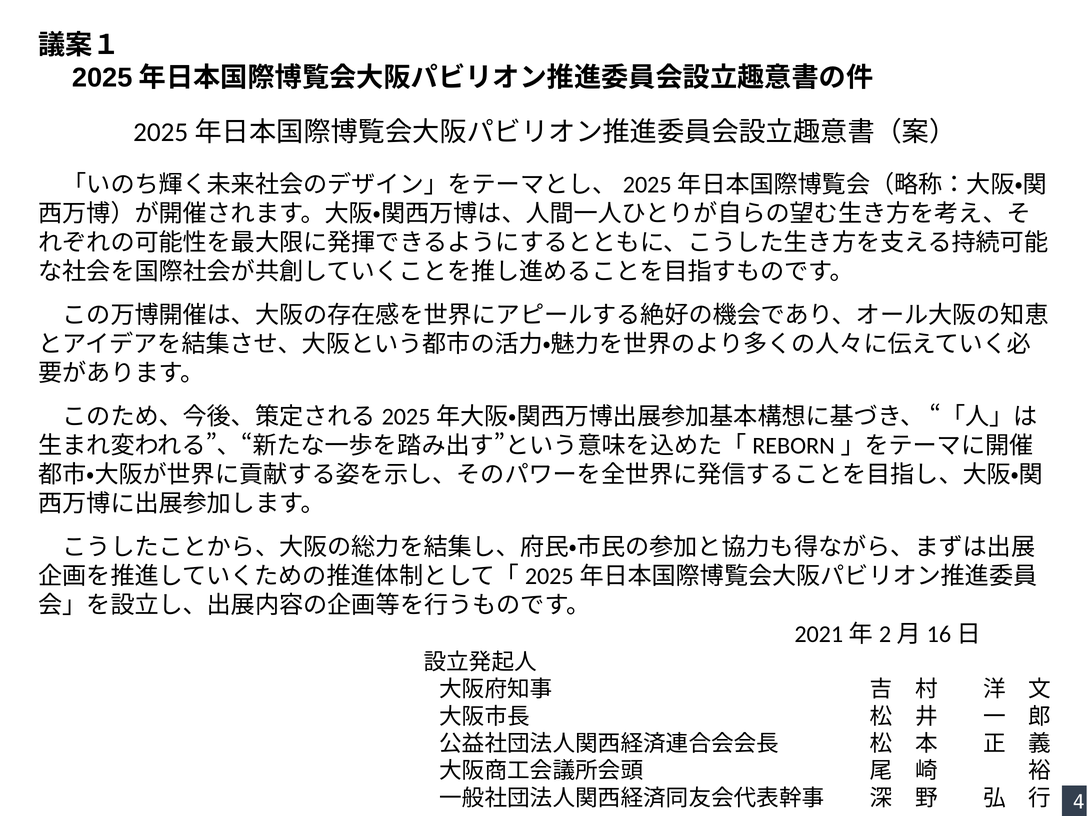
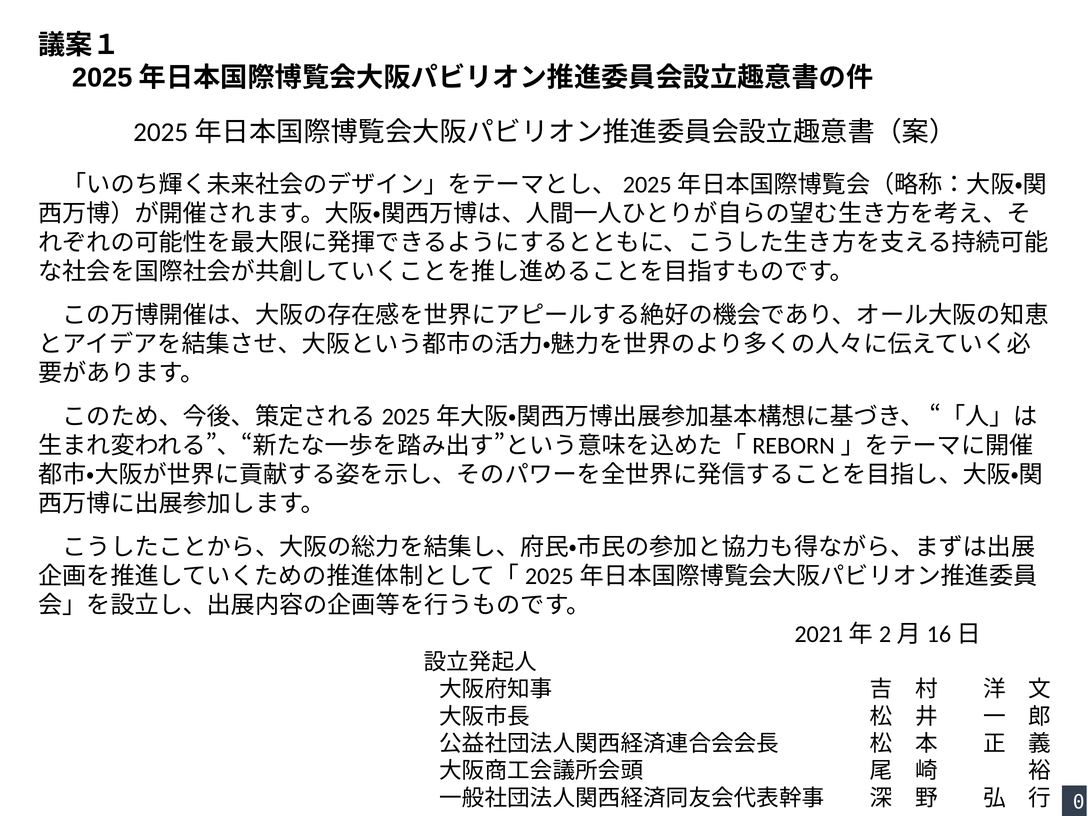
4: 4 -> 0 (1079, 802)
